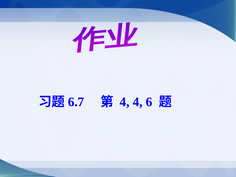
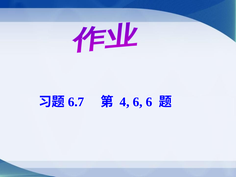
4 4: 4 -> 6 (138, 102)
